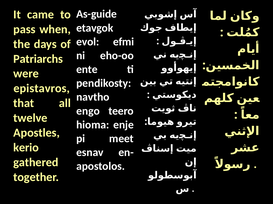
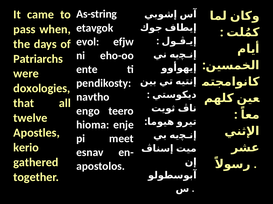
As-guide: As-guide -> As-string (97, 14)
efmi: efmi -> efjw (123, 42)
epistavros: epistavros -> doxologies (42, 89)
